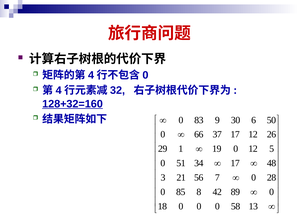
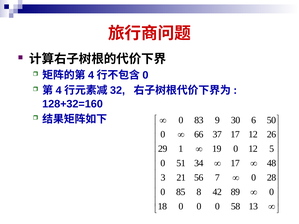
128+32=160 underline: present -> none (73, 104)
